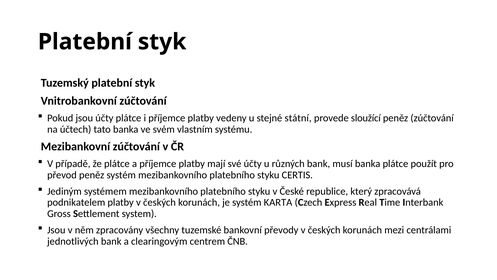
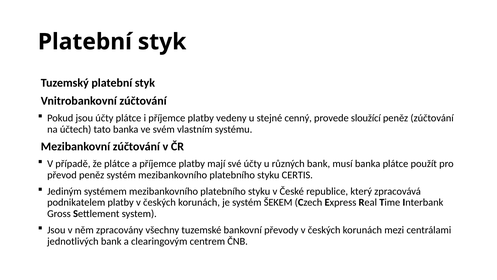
státní: státní -> cenný (298, 118)
KARTA: KARTA -> ŠEKEM (278, 202)
